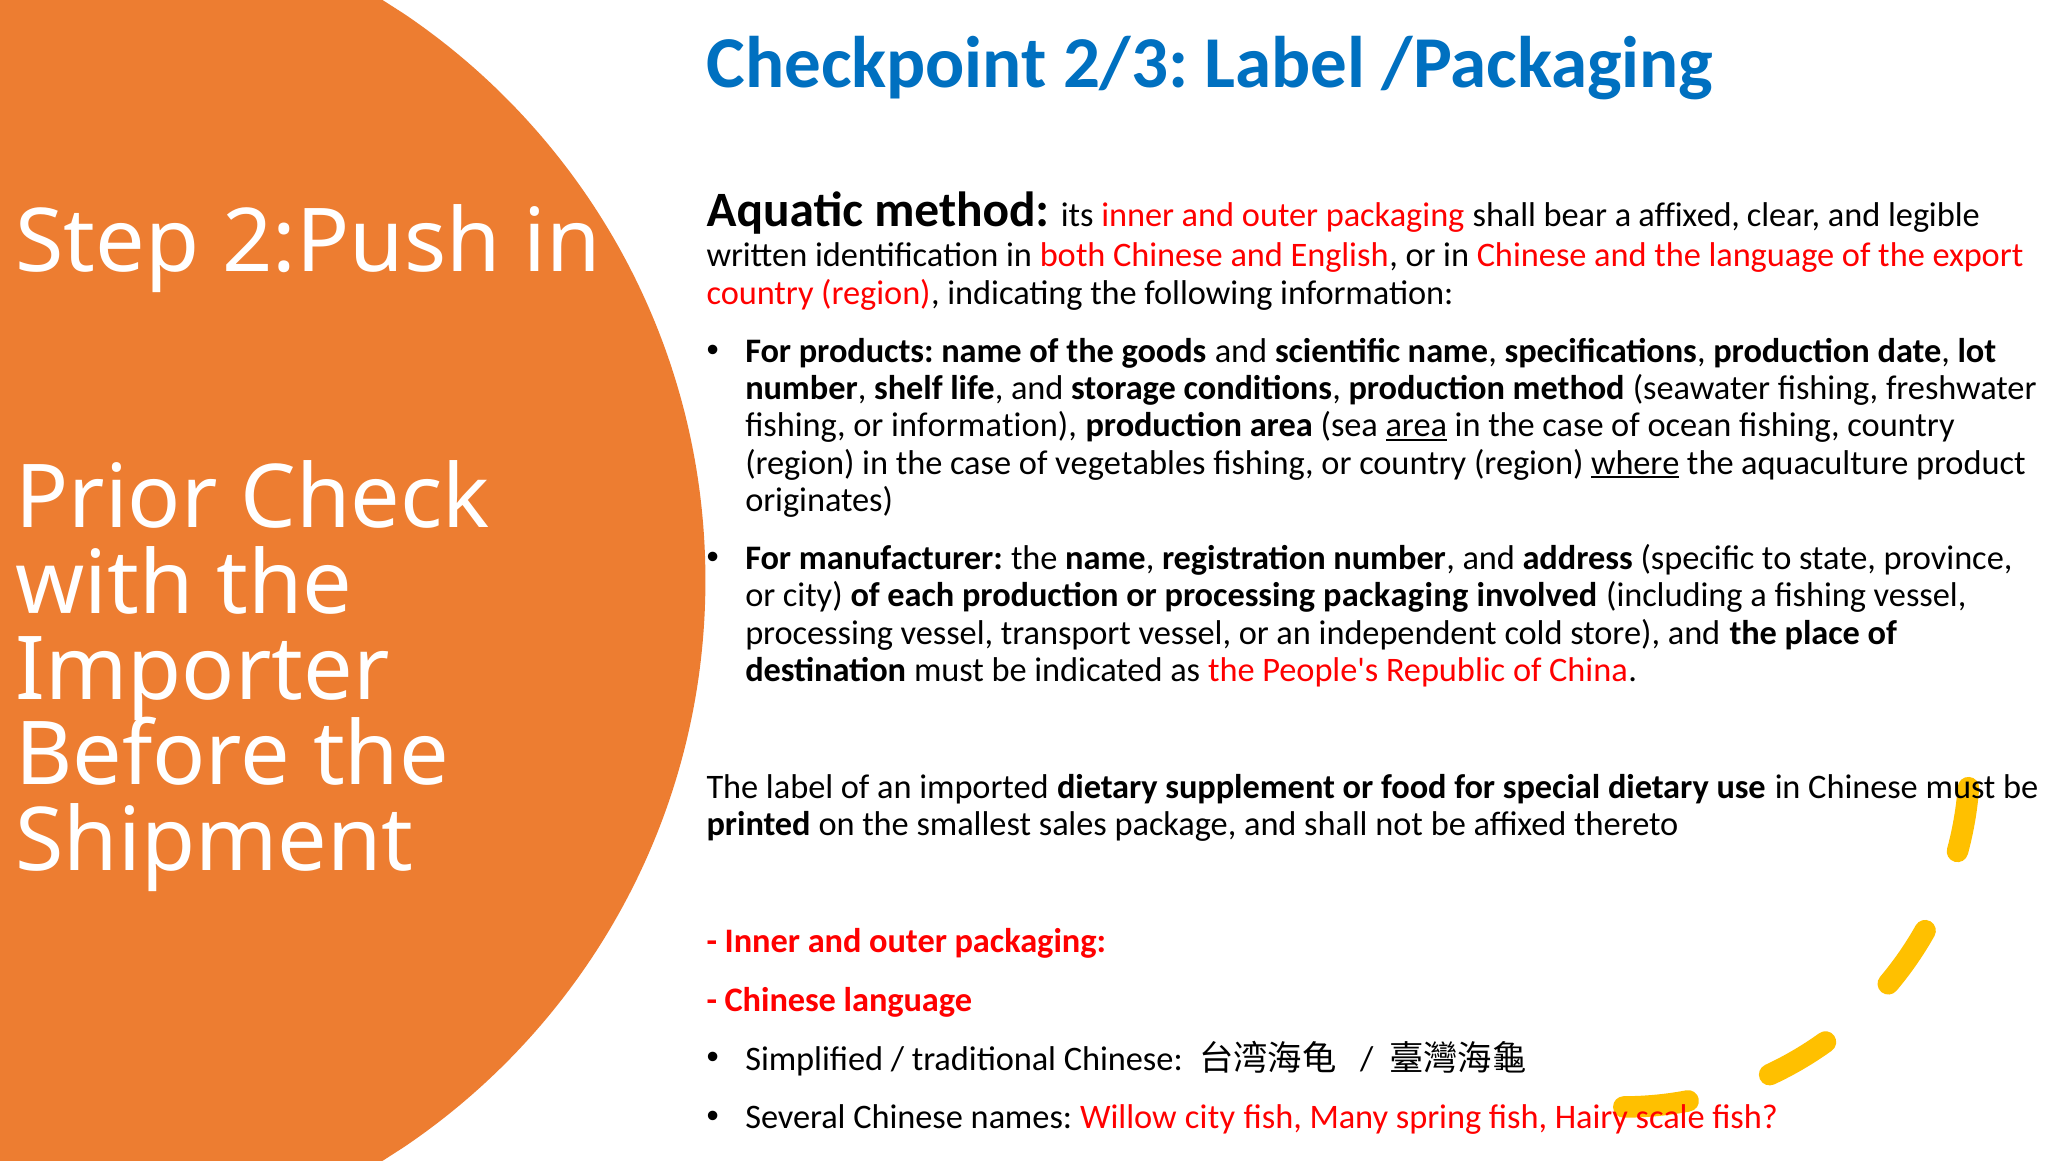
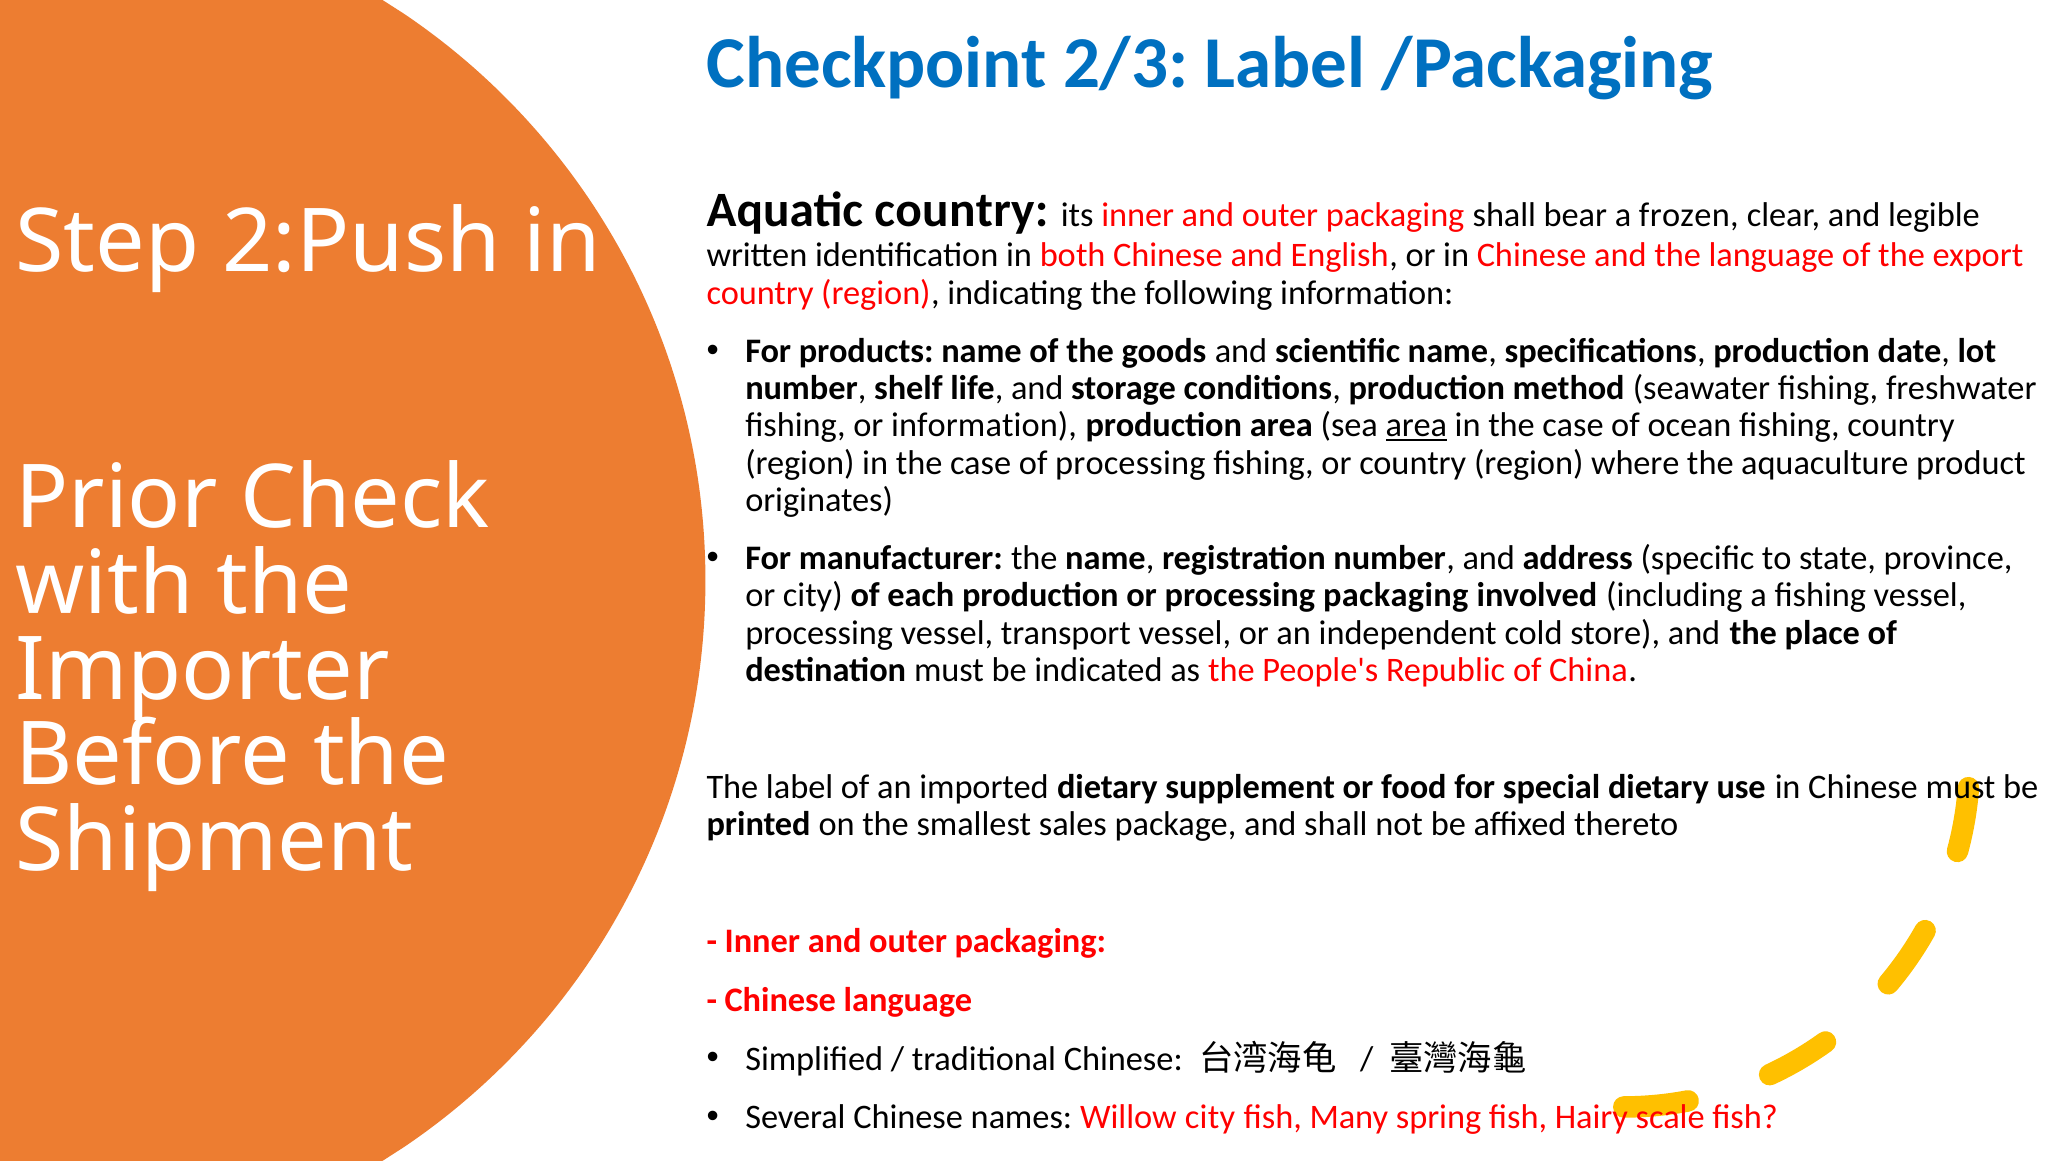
Aquatic method: method -> country (961, 210)
a affixed: affixed -> frozen (1689, 215)
of vegetables: vegetables -> processing (1130, 463)
where underline: present -> none (1635, 463)
